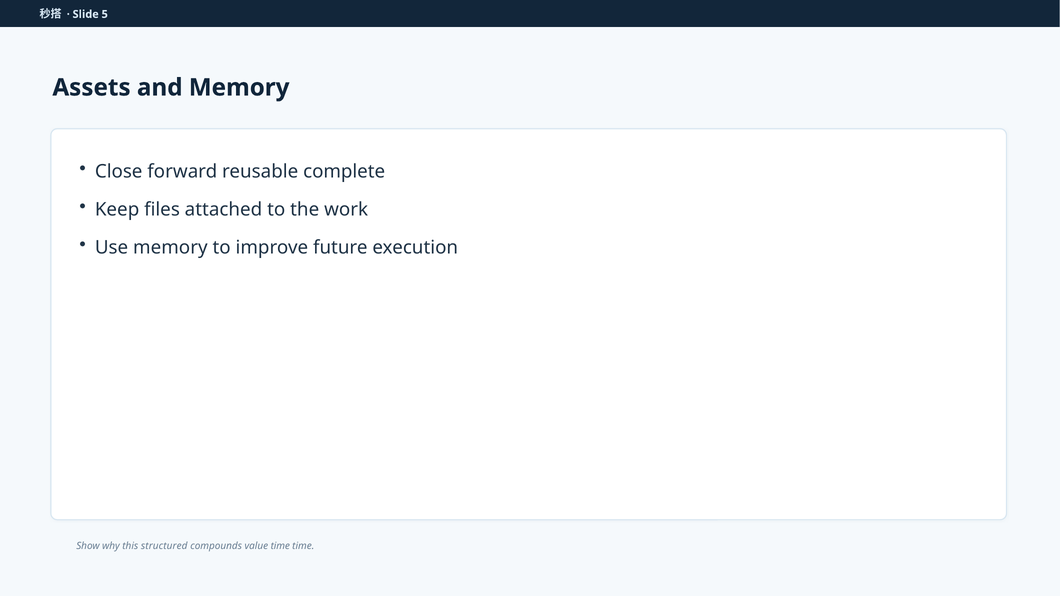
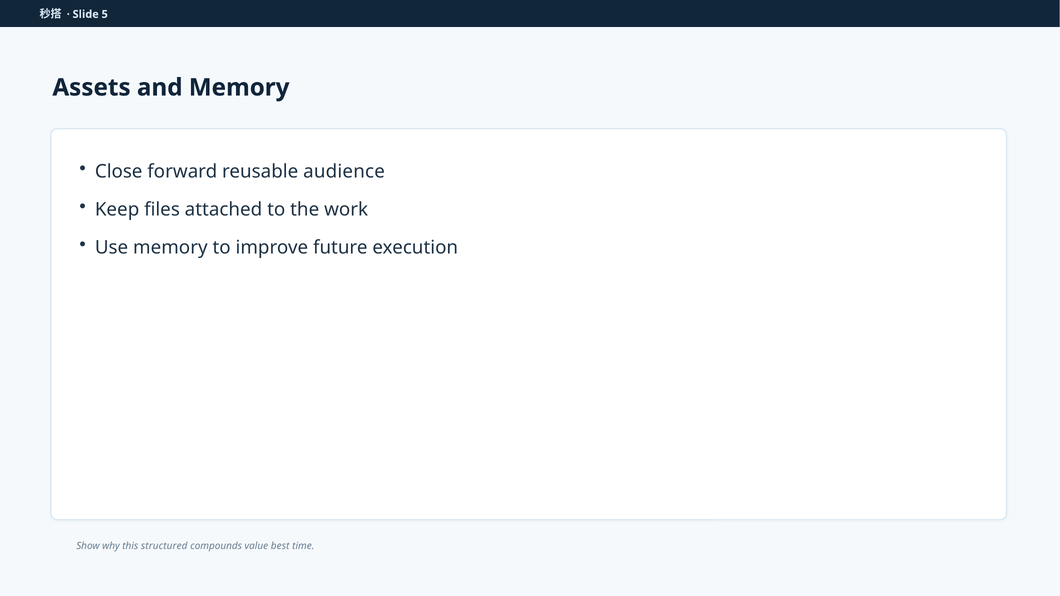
complete: complete -> audience (344, 172)
value time: time -> best (280, 546)
